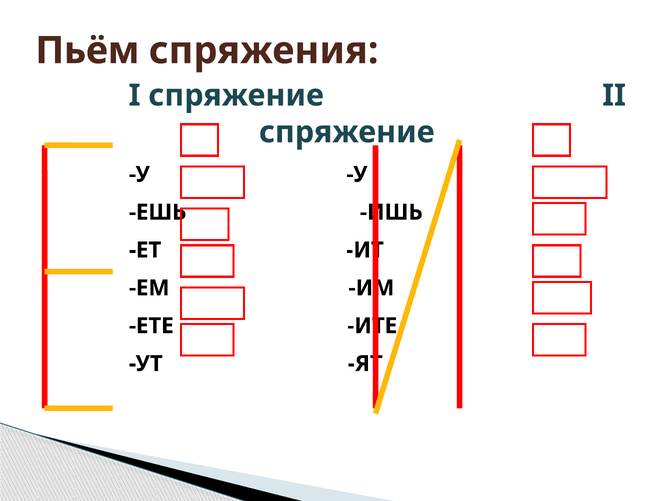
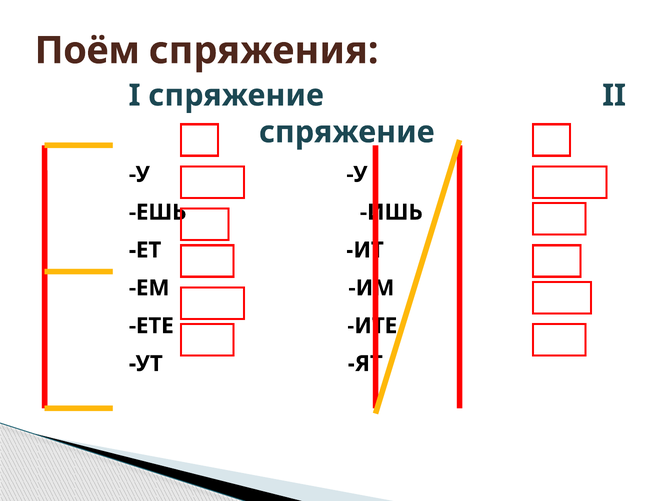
Пьём: Пьём -> Поём (87, 51)
